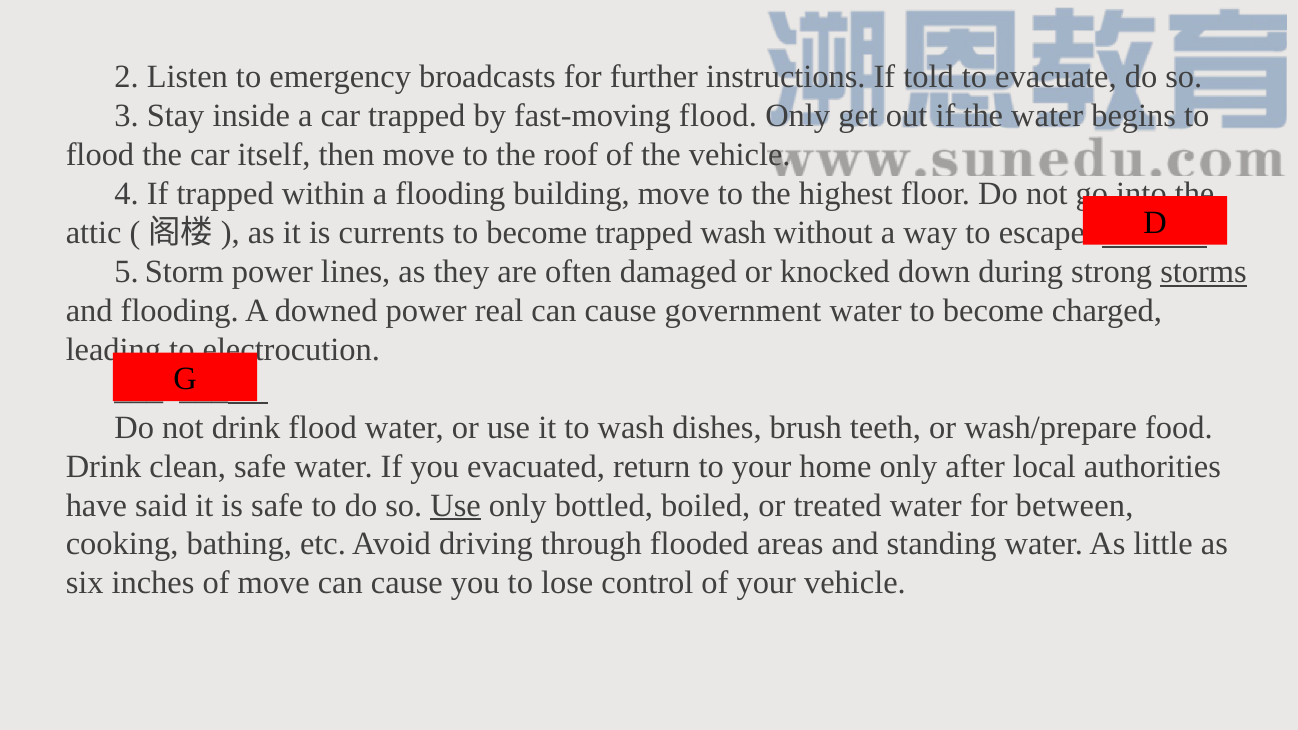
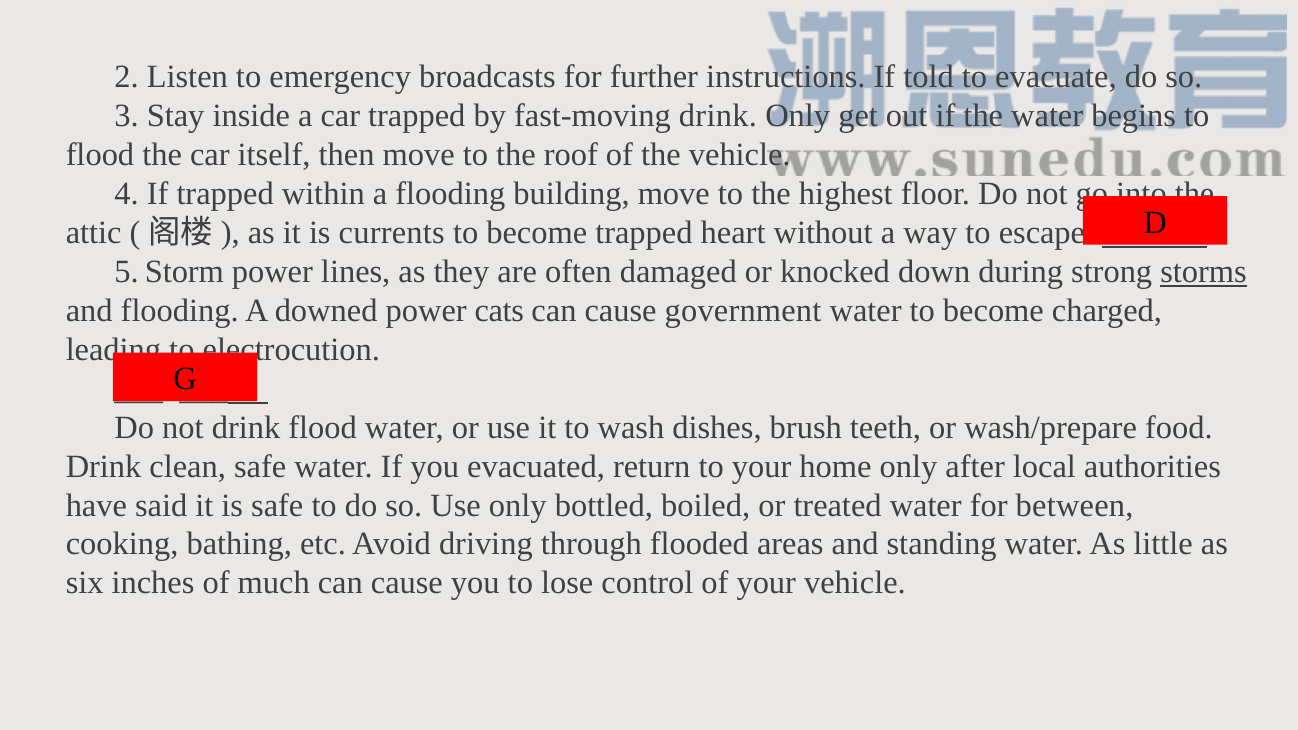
fast-moving flood: flood -> drink (718, 116)
trapped wash: wash -> heart (733, 233)
real: real -> cats (499, 311)
Use underline: present -> none (456, 505)
of move: move -> much (274, 583)
